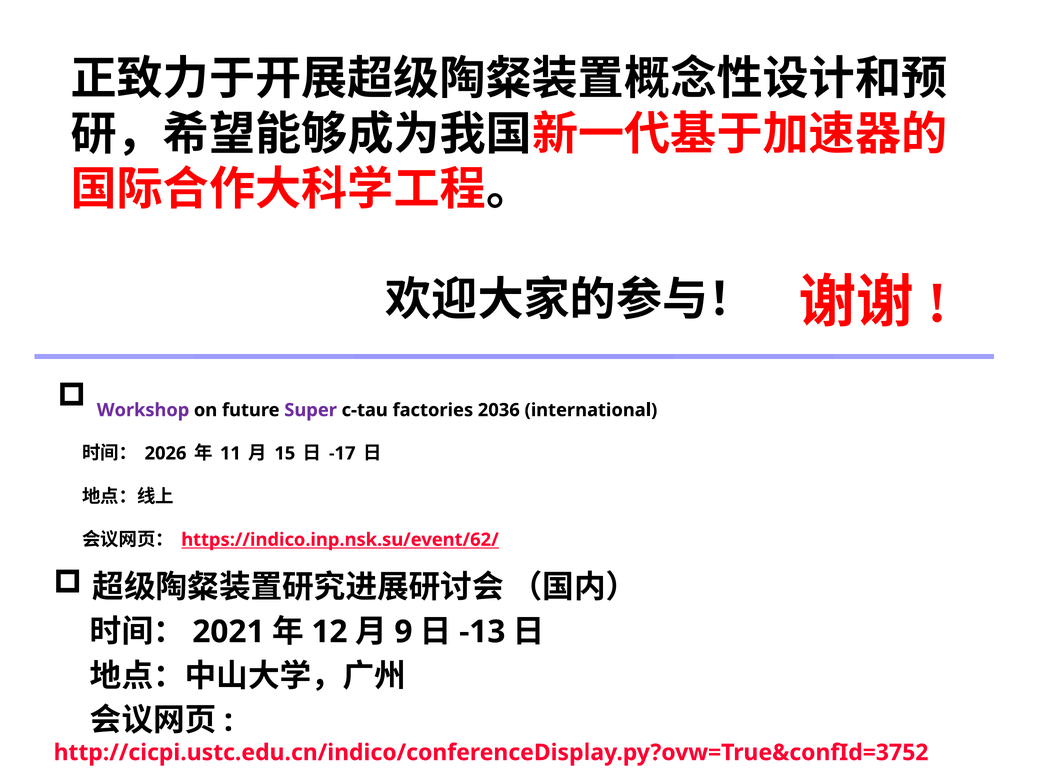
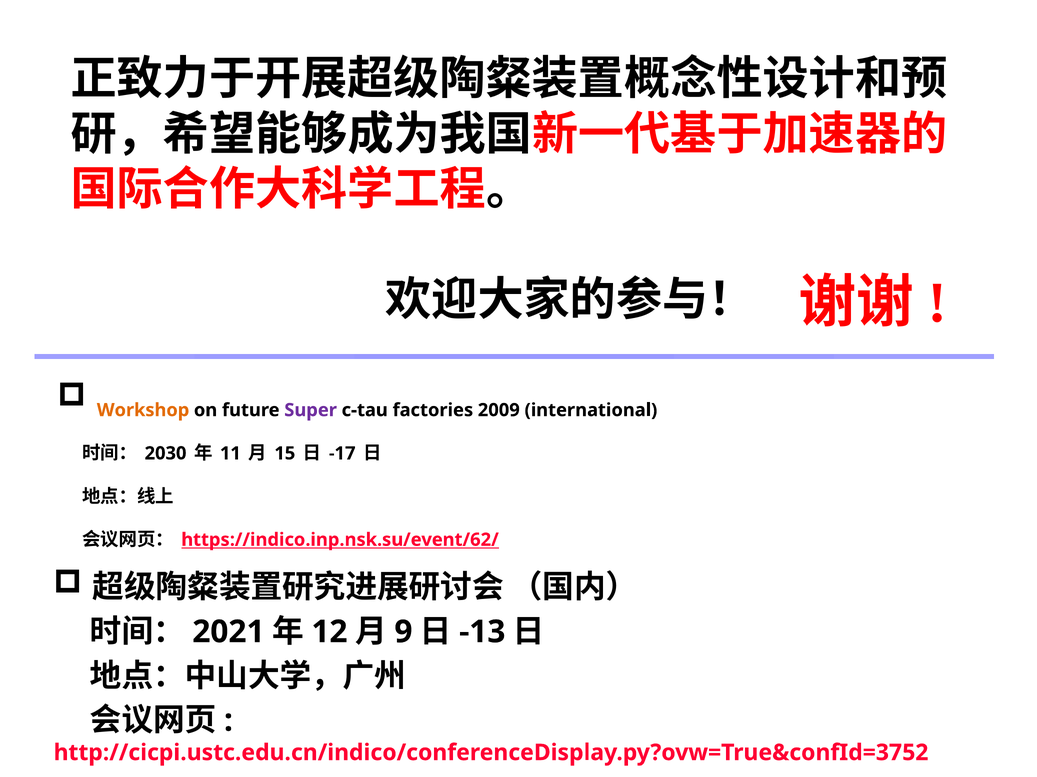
Workshop colour: purple -> orange (143, 411)
2036: 2036 -> 2009 (499, 411)
2026: 2026 -> 2030 (166, 454)
